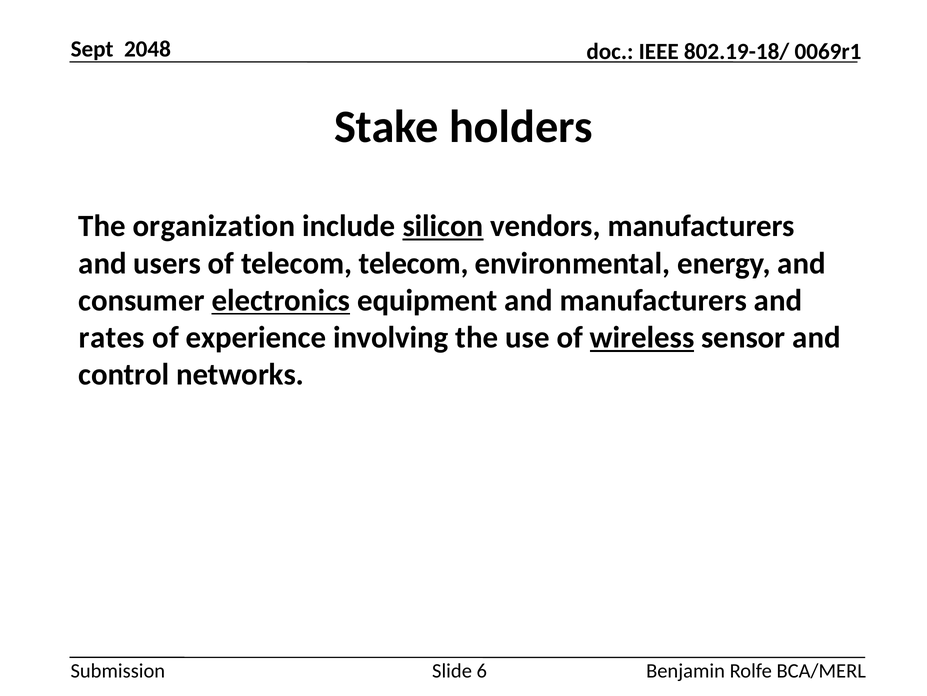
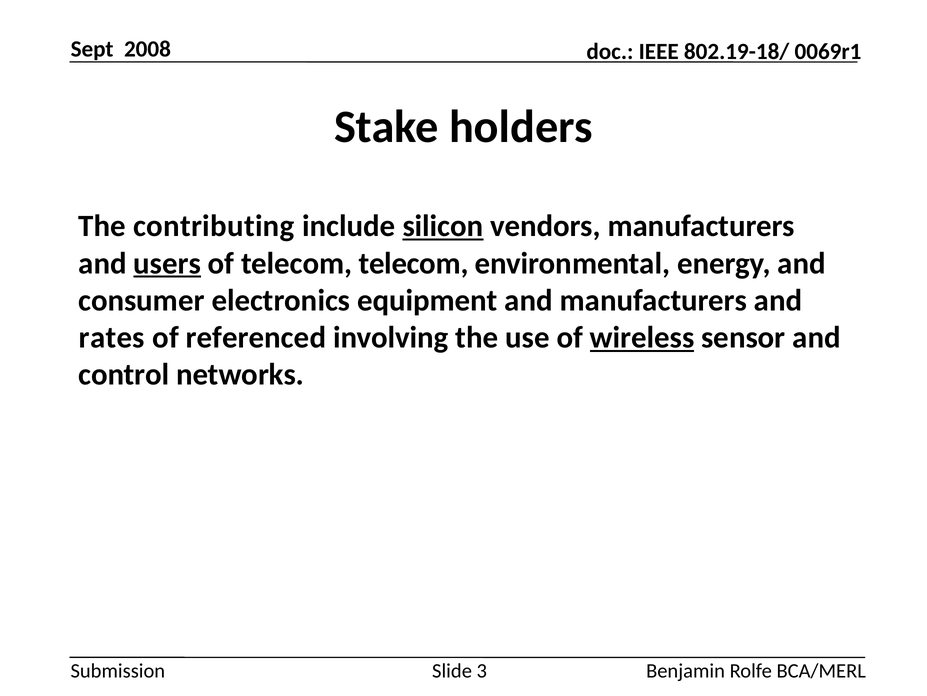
2048: 2048 -> 2008 (147, 49)
organization: organization -> contributing (214, 226)
users underline: none -> present (167, 263)
electronics underline: present -> none (281, 300)
experience: experience -> referenced (256, 337)
6: 6 -> 3 (482, 670)
